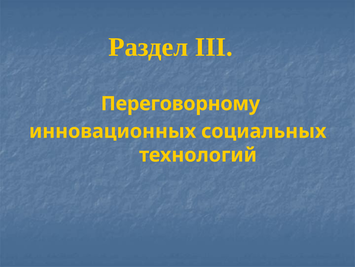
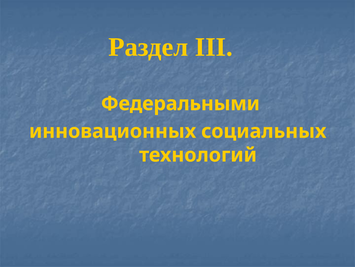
Переговорному: Переговорному -> Федеральными (180, 103)
